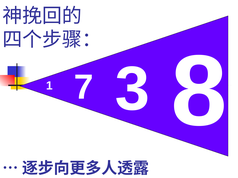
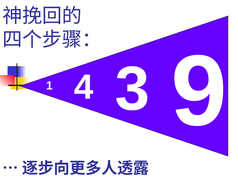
7: 7 -> 4 (84, 87)
8: 8 -> 9 (199, 92)
